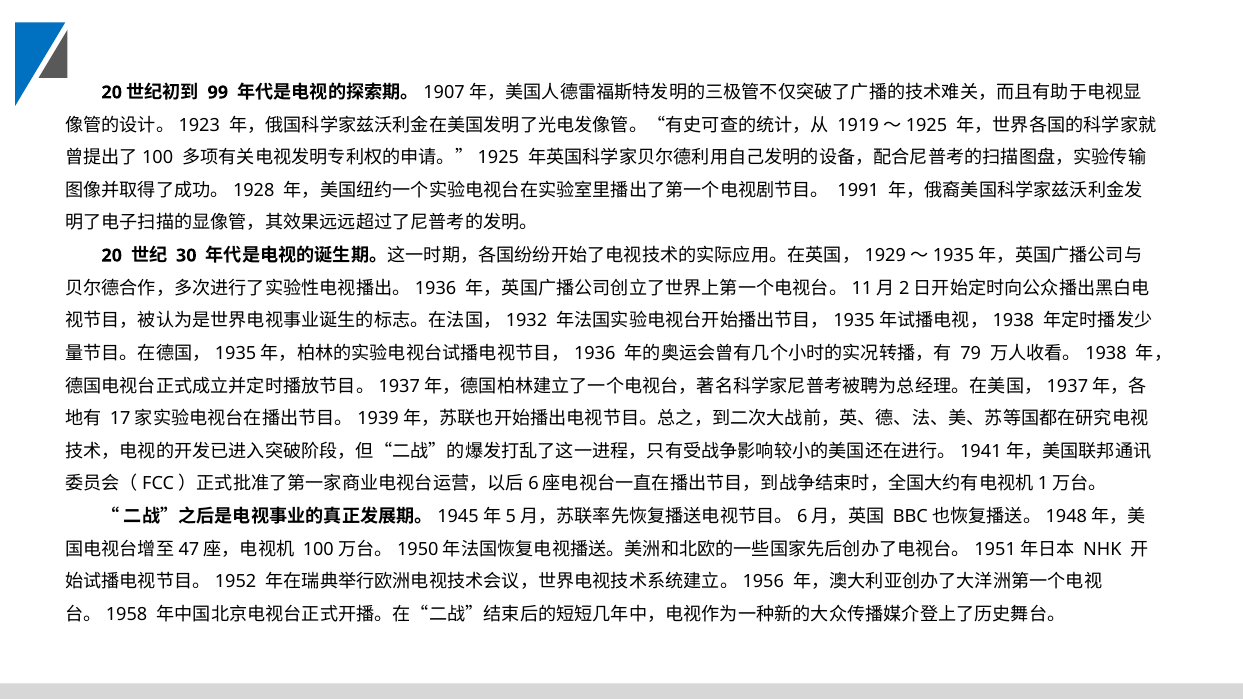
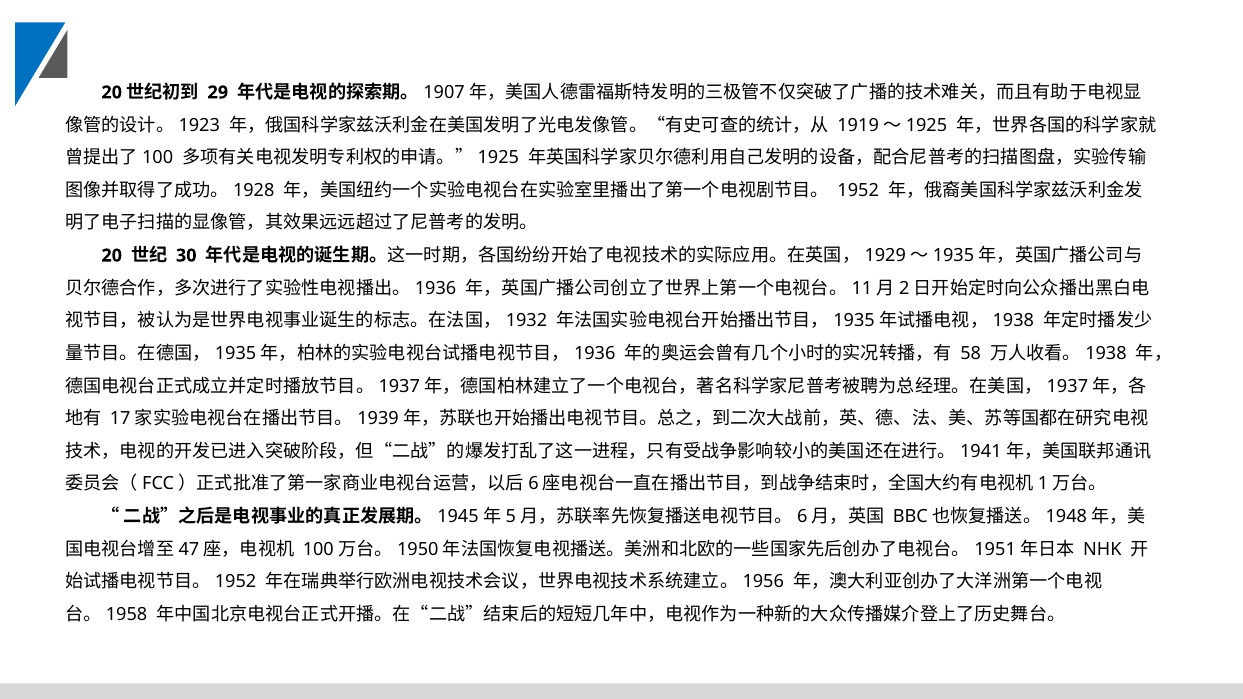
99: 99 -> 29 (218, 92)
1991: 1991 -> 1952 (858, 190)
79: 79 -> 58 (971, 354)
